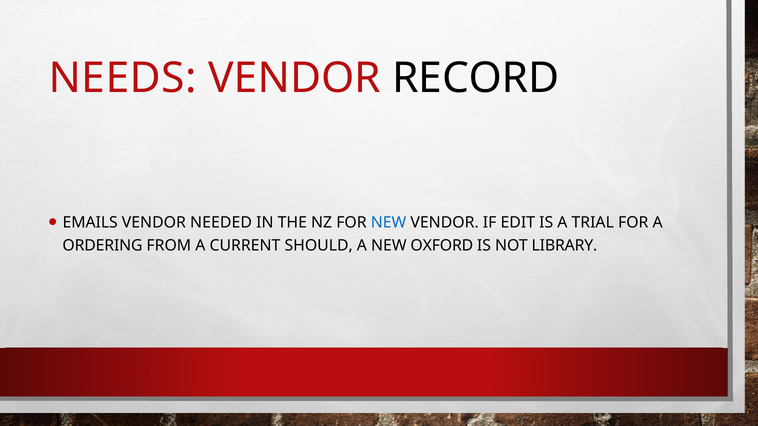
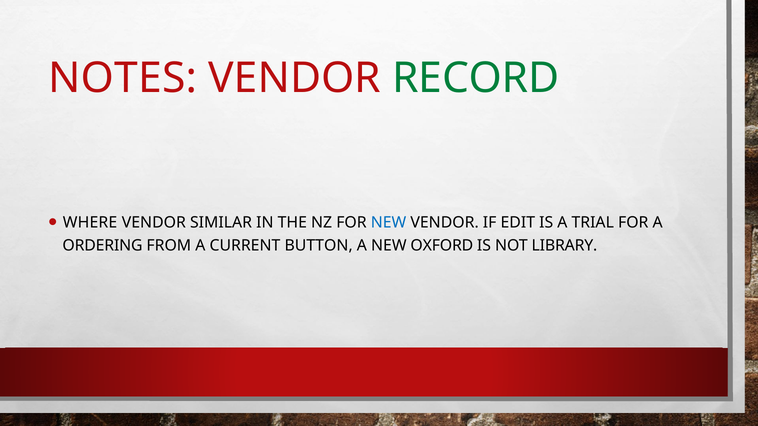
NEEDS: NEEDS -> NOTES (123, 78)
RECORD colour: black -> green (476, 78)
EMAILS: EMAILS -> WHERE (90, 223)
NEEDED: NEEDED -> SIMILAR (221, 223)
SHOULD: SHOULD -> BUTTON (319, 246)
